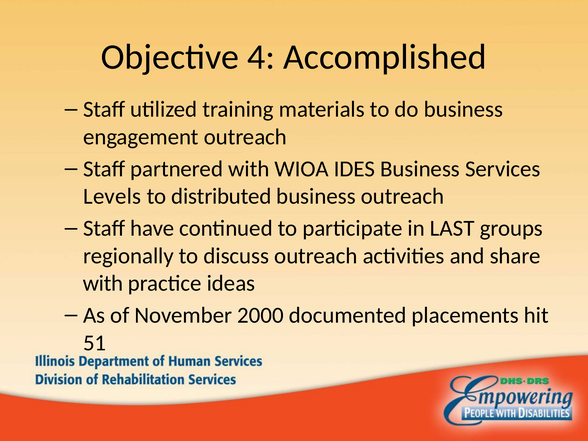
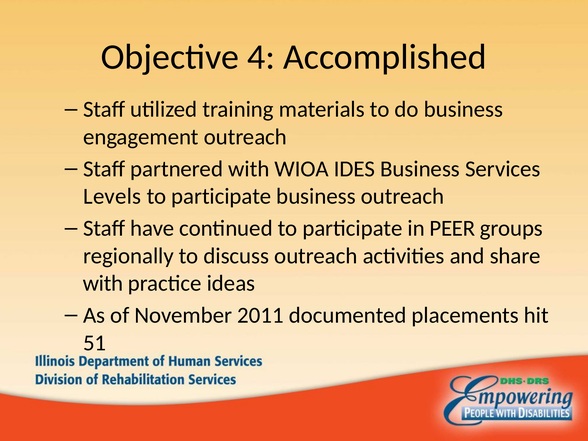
distributed: distributed -> participate (221, 196)
LAST: LAST -> PEER (452, 228)
2000: 2000 -> 2011 (260, 315)
